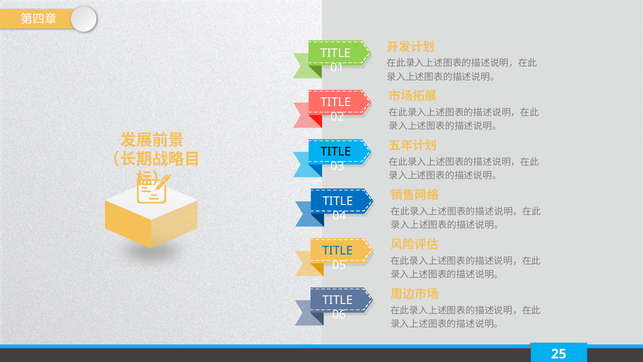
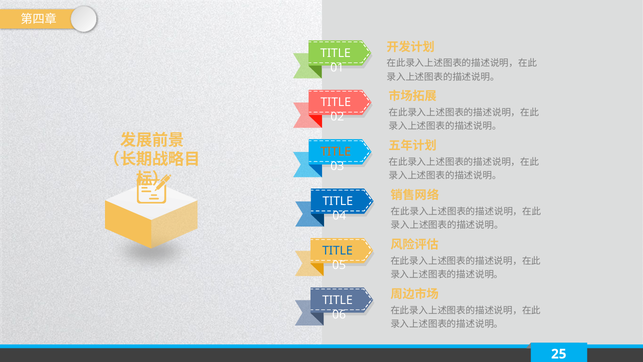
TITLE colour: black -> orange (336, 152)
